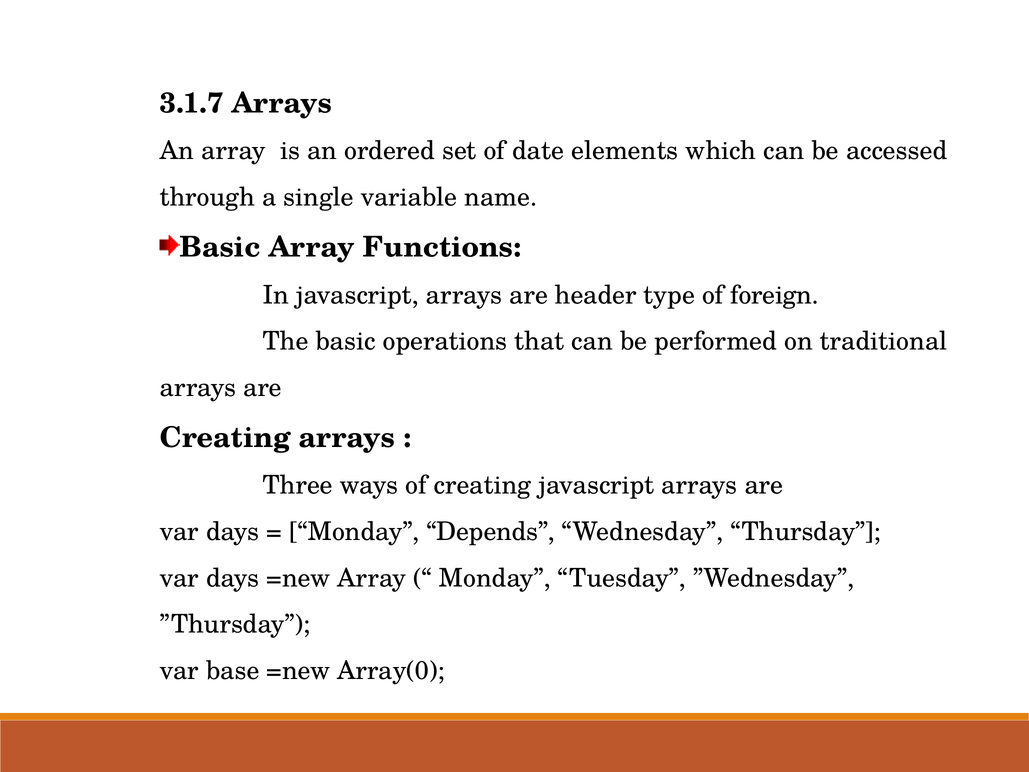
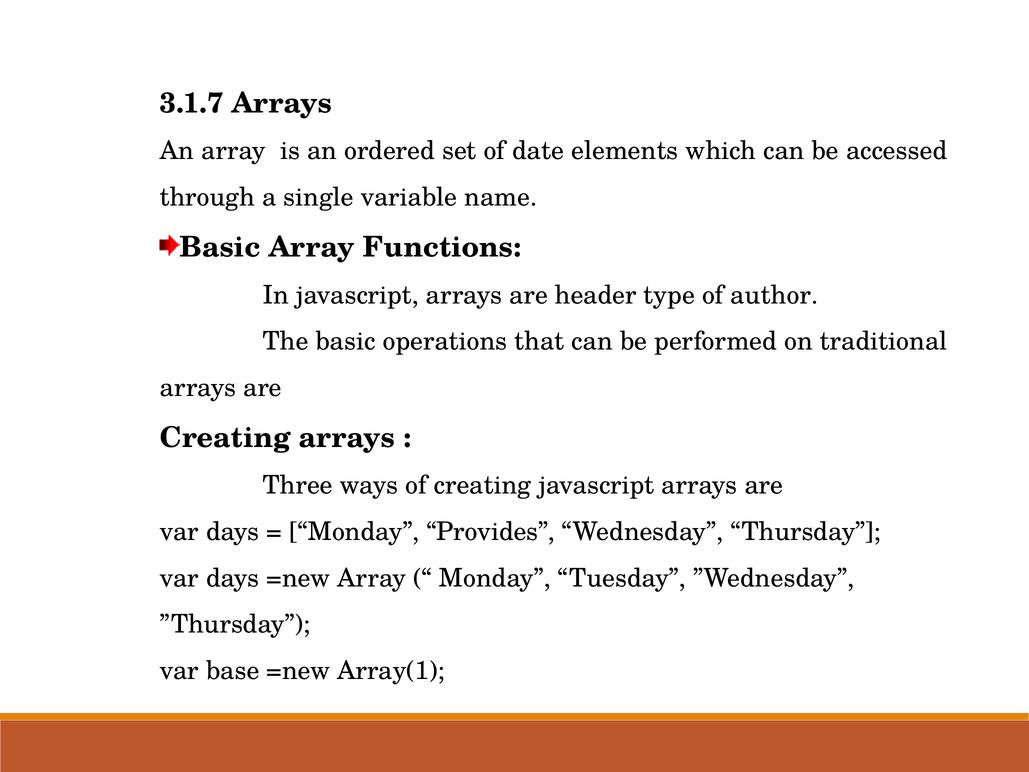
foreign: foreign -> author (774, 295)
Depends: Depends -> Provides (491, 532)
Array(0: Array(0 -> Array(1 (391, 671)
